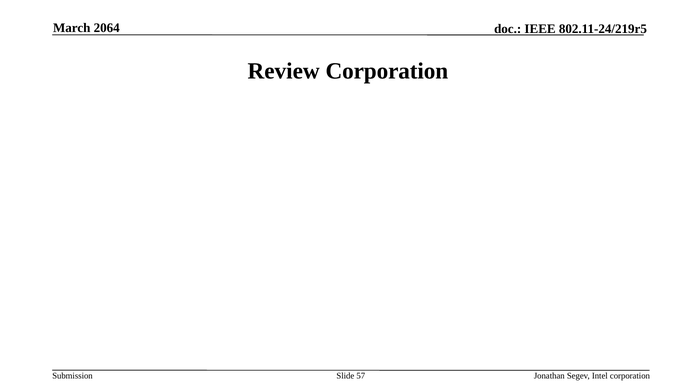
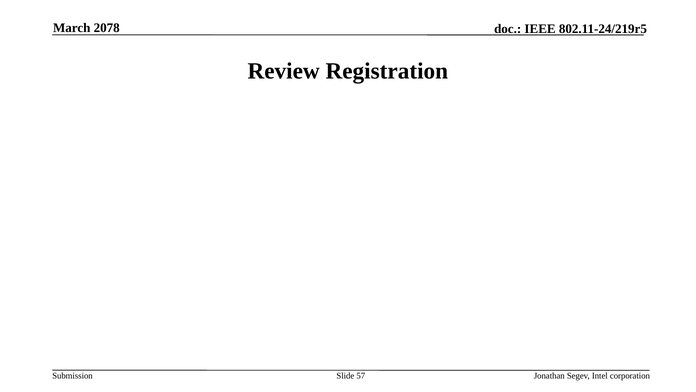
2064: 2064 -> 2078 (107, 28)
Review Corporation: Corporation -> Registration (387, 71)
